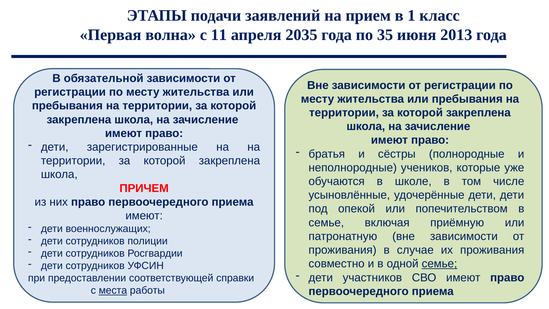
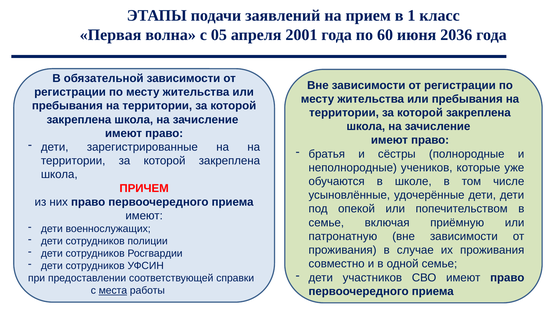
11: 11 -> 05 (219, 35)
2035: 2035 -> 2001 (301, 35)
35: 35 -> 60 (385, 35)
2013: 2013 -> 2036 (456, 35)
семье underline: present -> none (439, 264)
